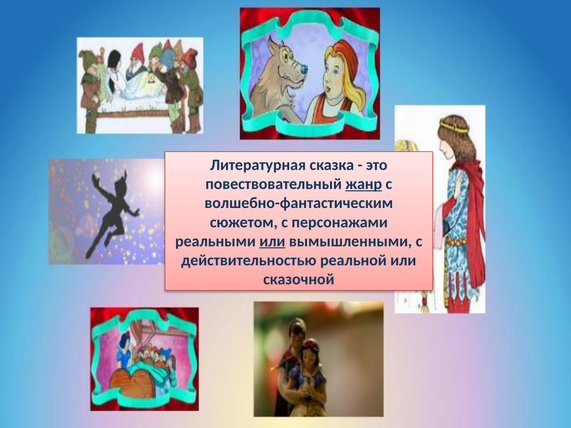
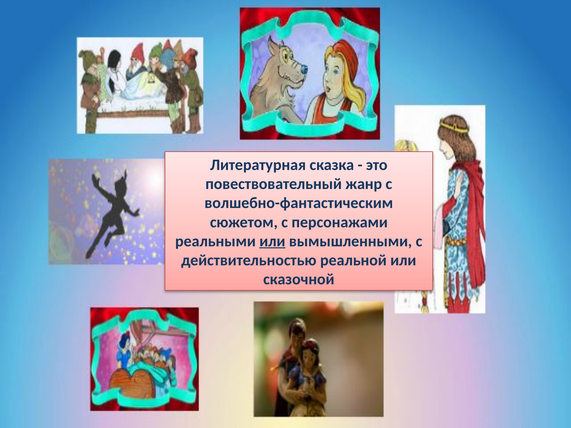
жанр underline: present -> none (364, 184)
